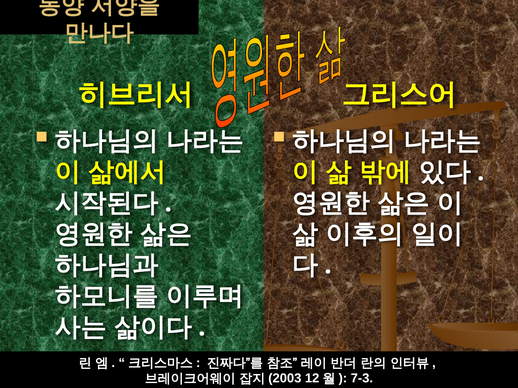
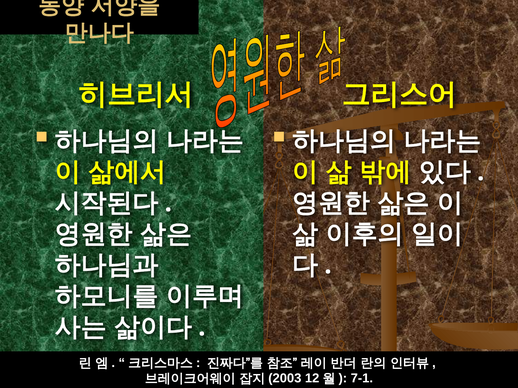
7-3: 7-3 -> 7-1 (362, 379)
